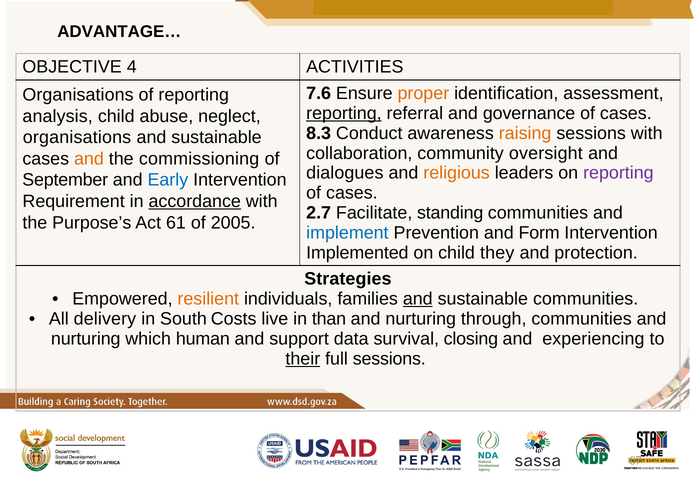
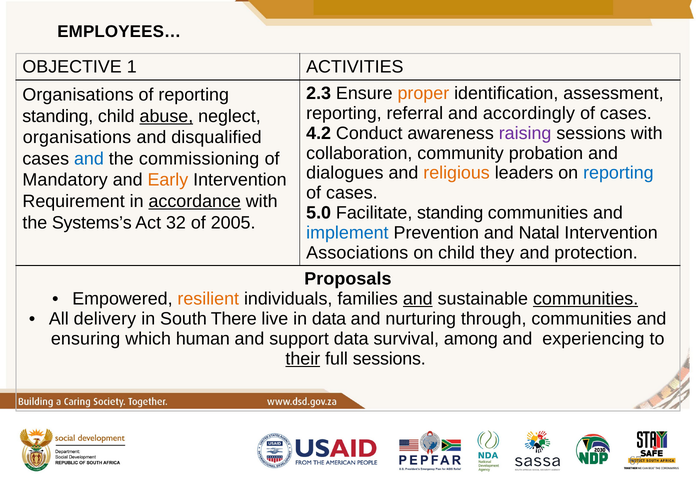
ADVANTAGE…: ADVANTAGE… -> EMPLOYEES… (119, 32)
4: 4 -> 1 (132, 67)
7.6: 7.6 -> 2.3 (319, 93)
reporting underline: present -> none (344, 113)
governance: governance -> accordingly (529, 113)
analysis: analysis -> standing (58, 116)
abuse underline: none -> present (166, 116)
8.3: 8.3 -> 4.2 (319, 133)
raising colour: orange -> purple (525, 133)
sustainable: sustainable -> disqualified (216, 137)
oversight: oversight -> probation (546, 153)
and colour: orange -> blue (89, 159)
reporting colour: purple -> blue (618, 173)
September: September -> Mandatory (65, 180)
Early colour: blue -> orange (168, 180)
2.7: 2.7 -> 5.0 (319, 213)
Purpose’s: Purpose’s -> Systems’s (92, 223)
61: 61 -> 32 (176, 223)
Form: Form -> Natal (539, 233)
Implemented: Implemented -> Associations (357, 253)
Strategies: Strategies -> Proposals (348, 279)
communities underline: none -> present (586, 299)
Costs: Costs -> There (234, 319)
in than: than -> data (329, 319)
nurturing: nurturing -> ensuring (86, 339)
closing: closing -> among (471, 339)
